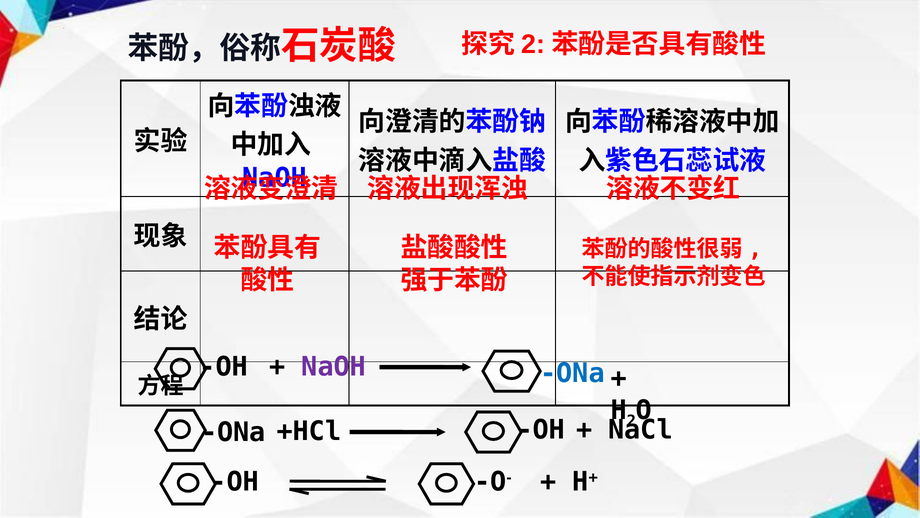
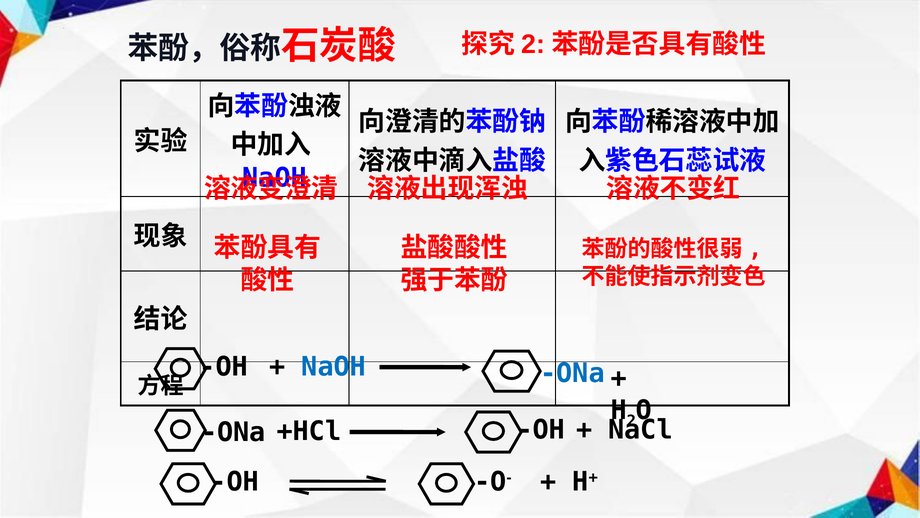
NaOH colour: purple -> blue (334, 366)
